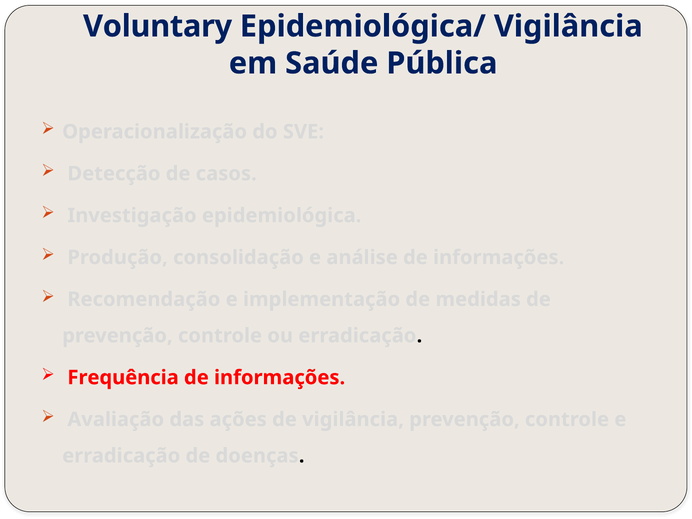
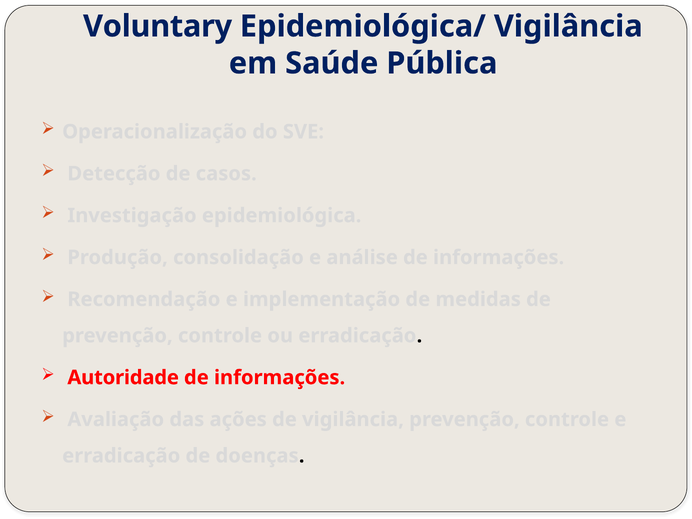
Frequência: Frequência -> Autoridade (123, 378)
